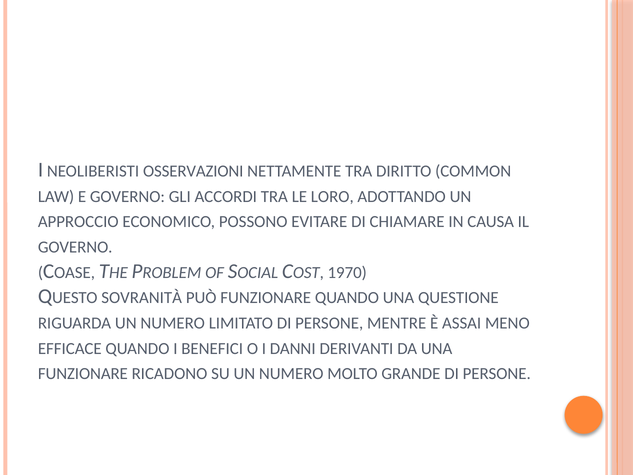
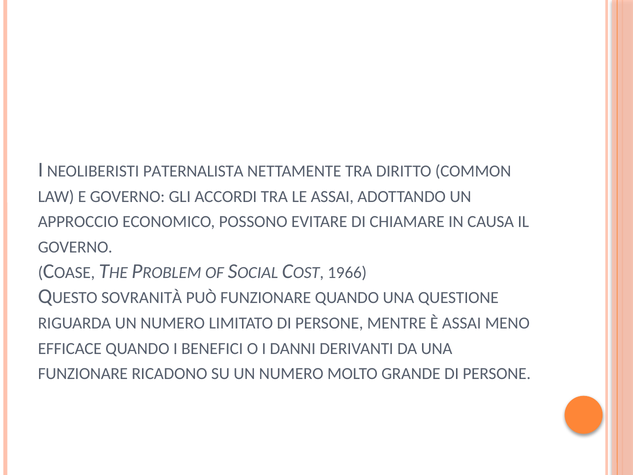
OSSERVAZIONI: OSSERVAZIONI -> PATERNALISTA (193, 171)
LE LORO: LORO -> ASSAI (332, 196)
1970: 1970 -> 1966 (347, 272)
